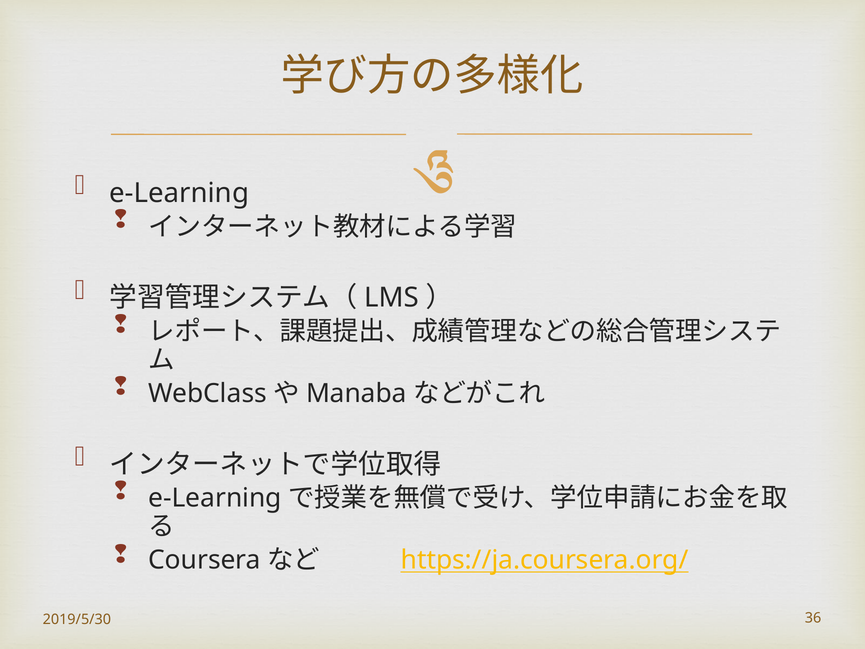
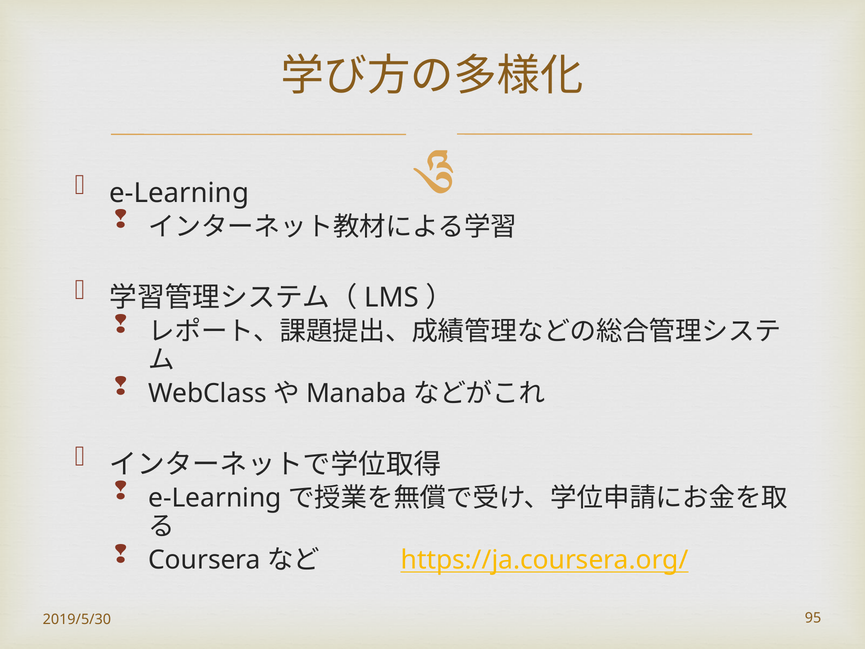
36: 36 -> 95 (813, 618)
